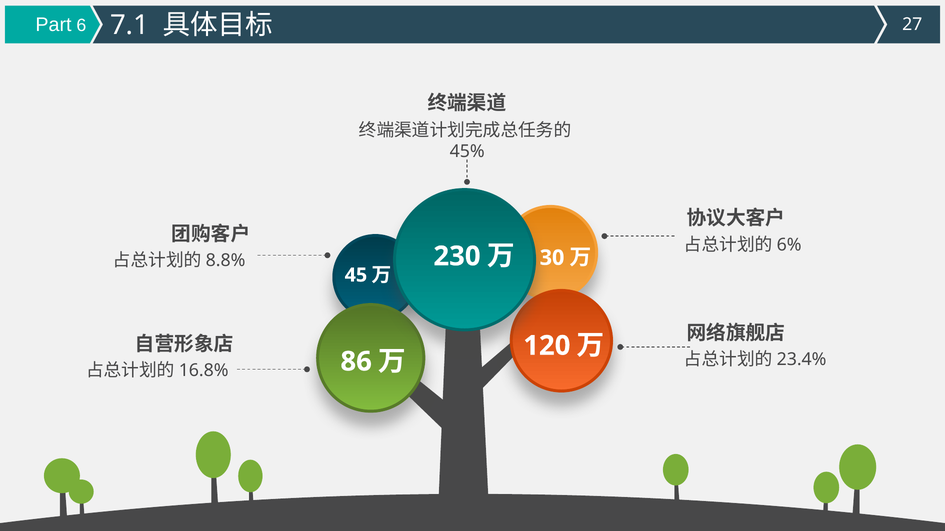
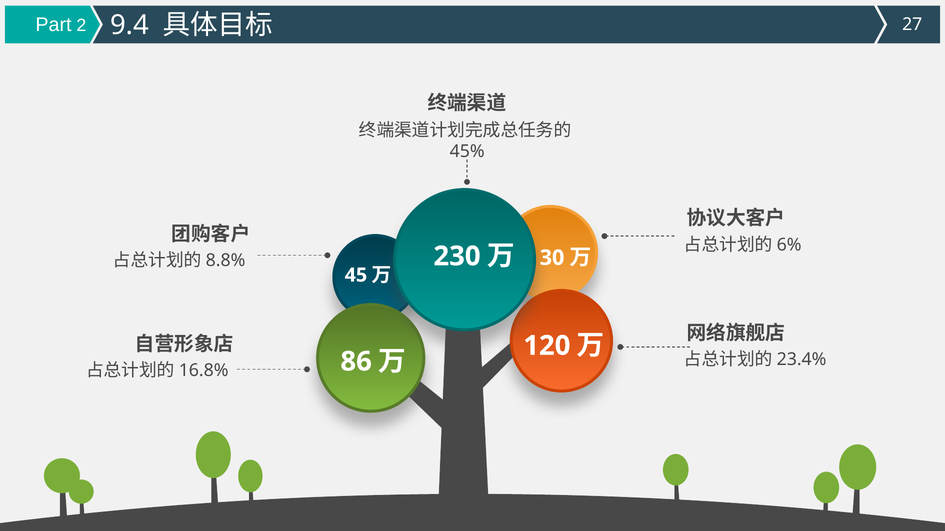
6: 6 -> 2 (81, 26)
7.1: 7.1 -> 9.4 (129, 25)
